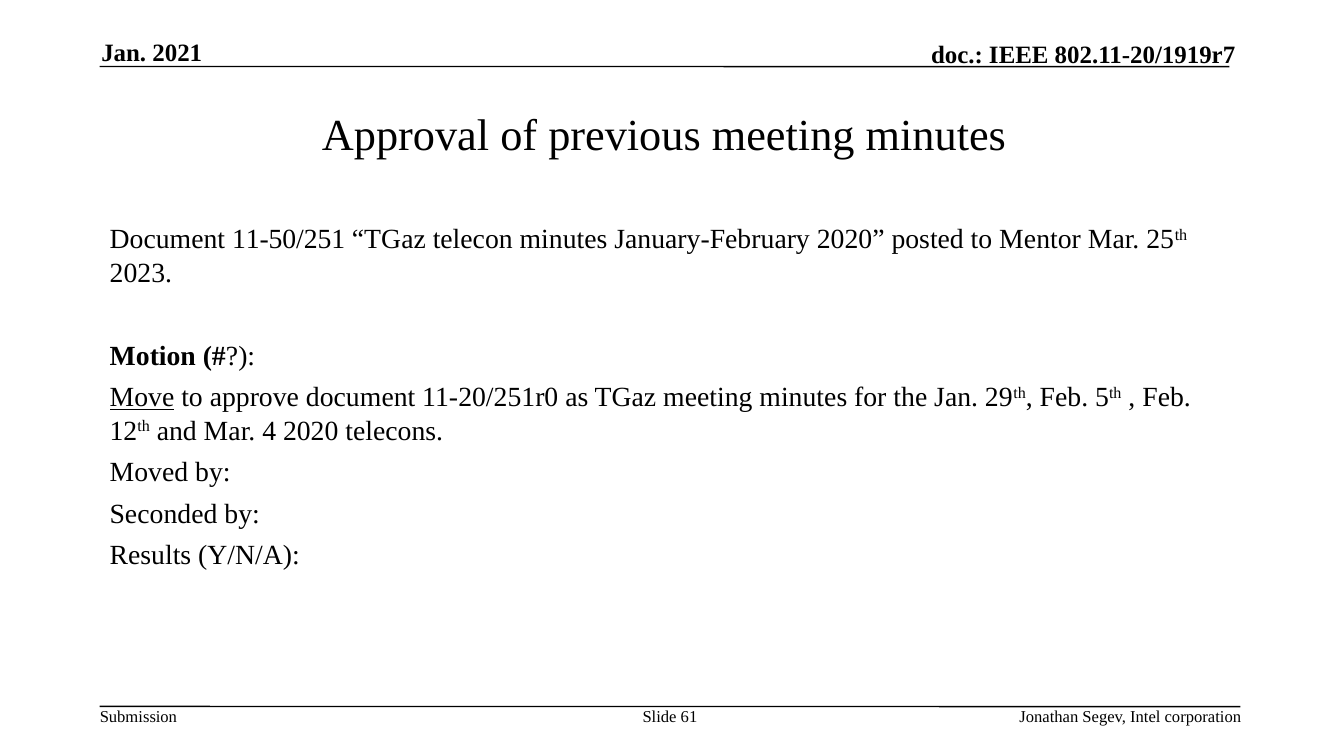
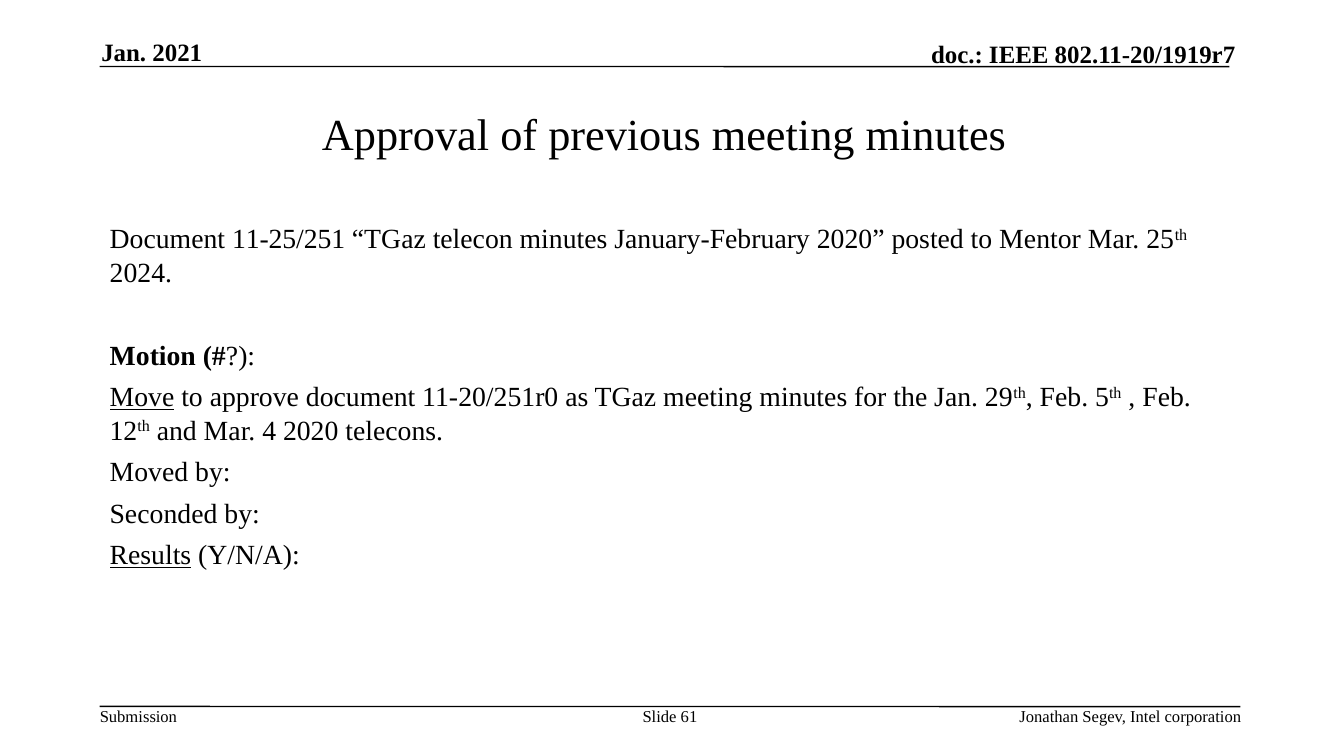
11-50/251: 11-50/251 -> 11-25/251 (289, 240)
2023: 2023 -> 2024 (141, 273)
Results underline: none -> present (150, 555)
